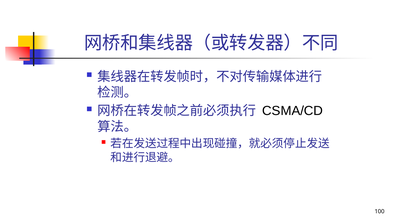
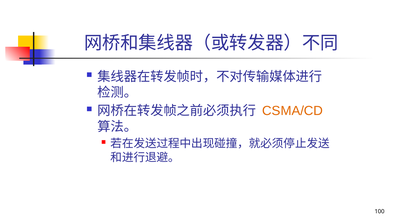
CSMA/CD colour: black -> orange (293, 111)
